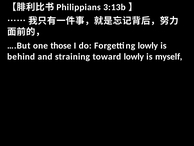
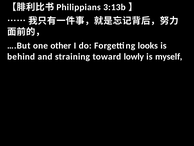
those: those -> other (61, 45)
Forgetting lowly: lowly -> looks (148, 45)
